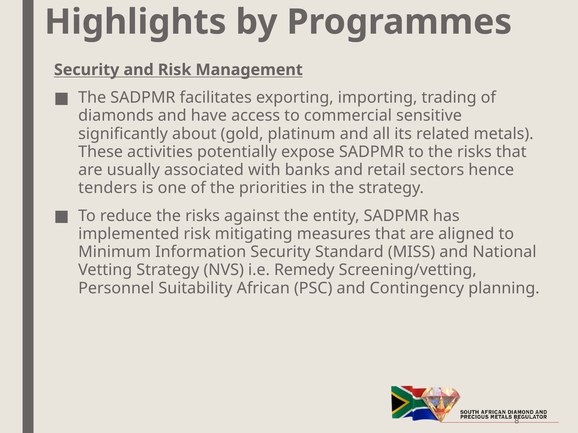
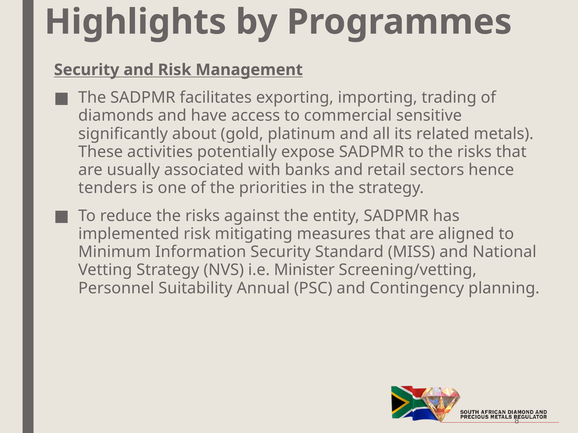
Remedy: Remedy -> Minister (304, 270)
African: African -> Annual (263, 288)
